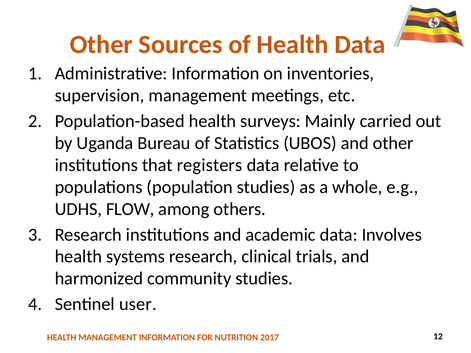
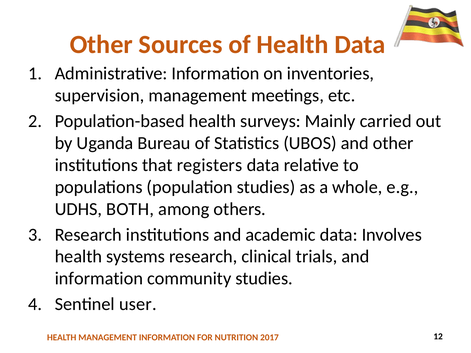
FLOW: FLOW -> BOTH (130, 209)
harmonized: harmonized -> information (99, 279)
